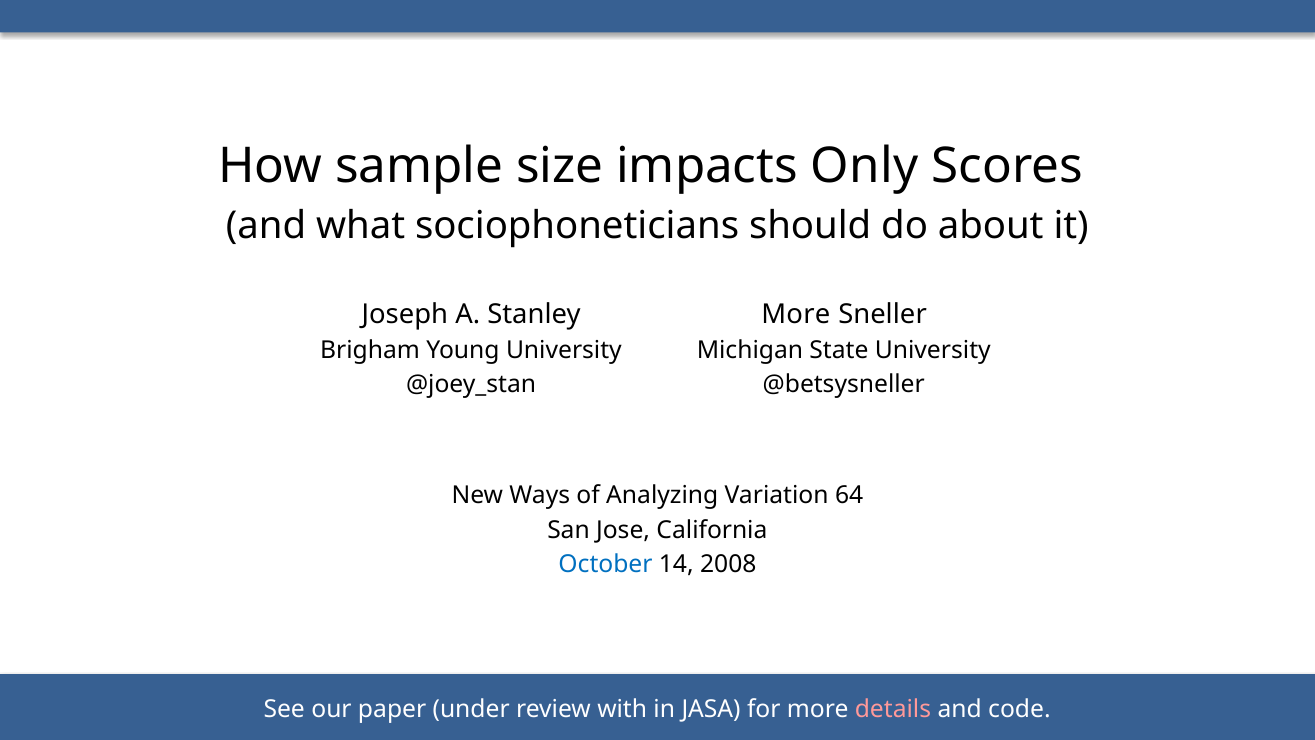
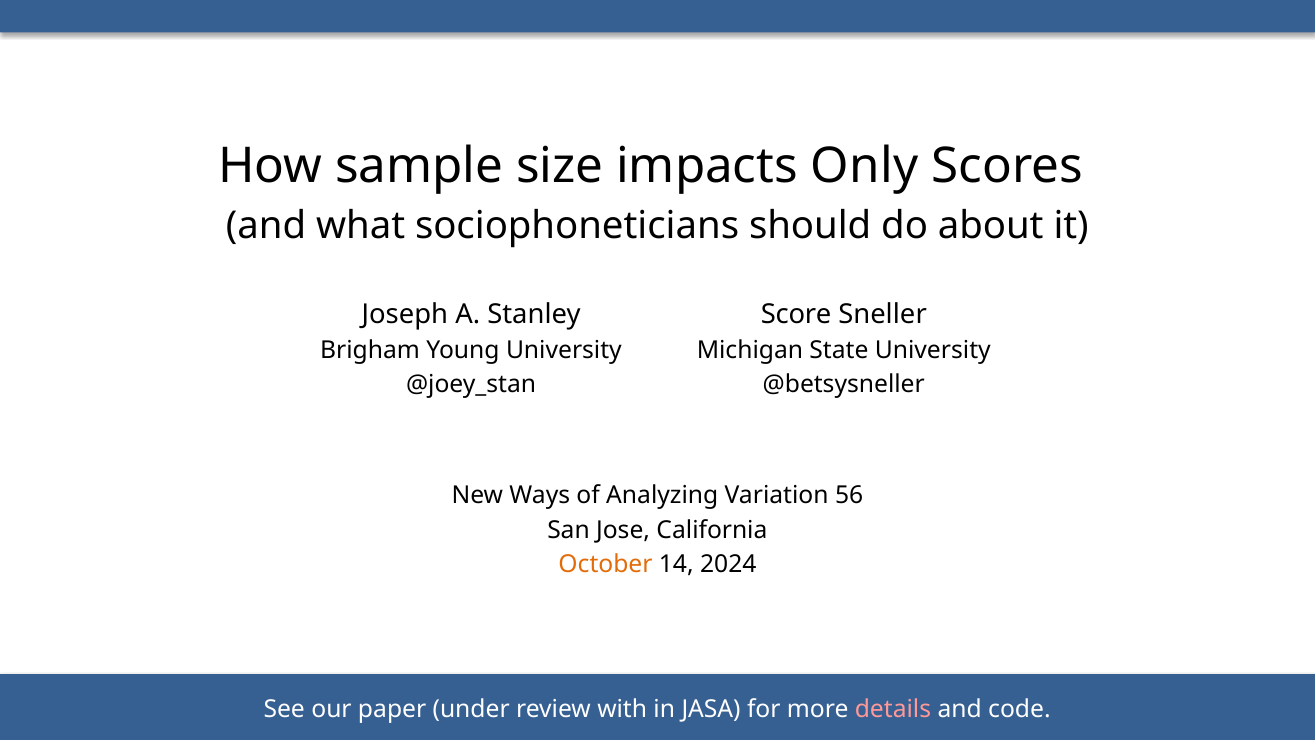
More: More -> Score (796, 314)
64: 64 -> 56 (849, 496)
October colour: blue -> orange (605, 565)
2008: 2008 -> 2024 (728, 565)
